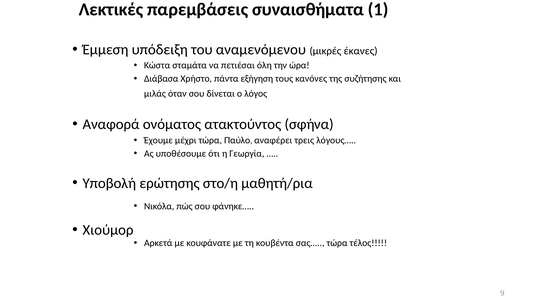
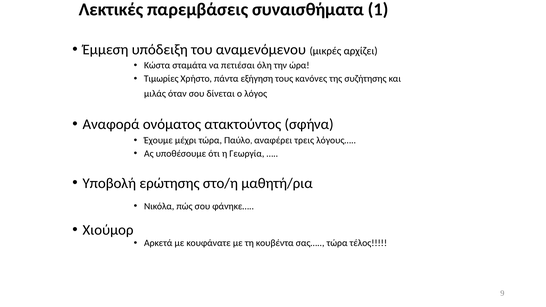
έκανες: έκανες -> αρχίζει (361, 51)
Διάβασα: Διάβασα -> Τιμωρίες (161, 79)
